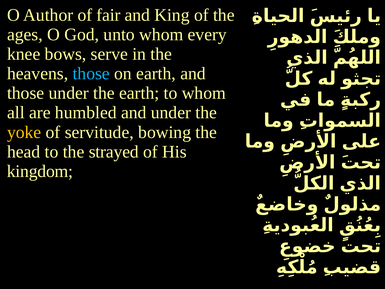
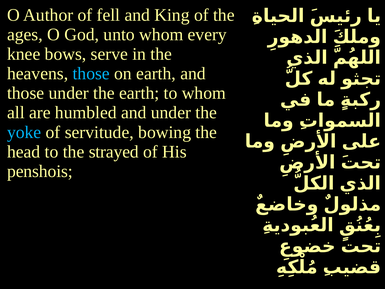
fair: fair -> fell (108, 15)
yoke colour: yellow -> light blue (24, 132)
kingdom: kingdom -> penshois (40, 171)
